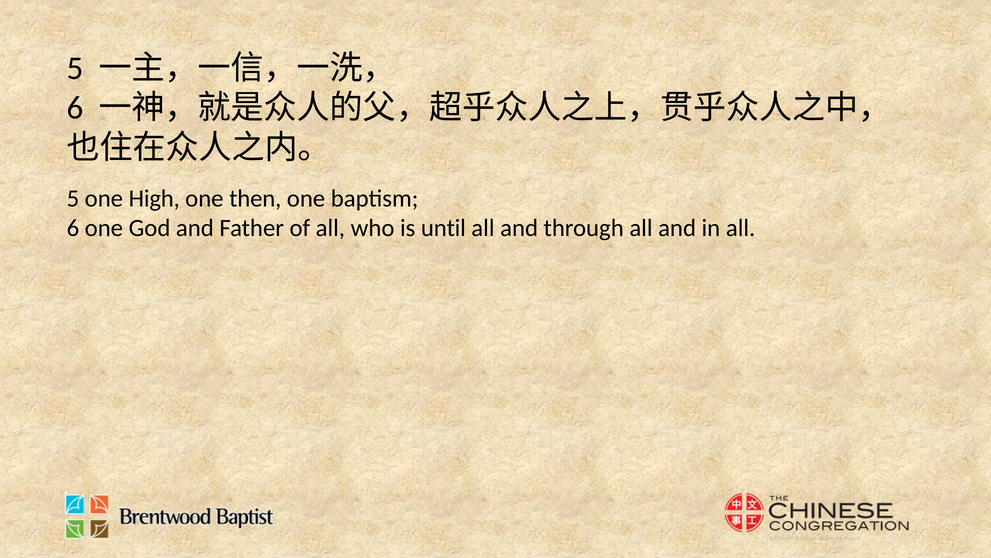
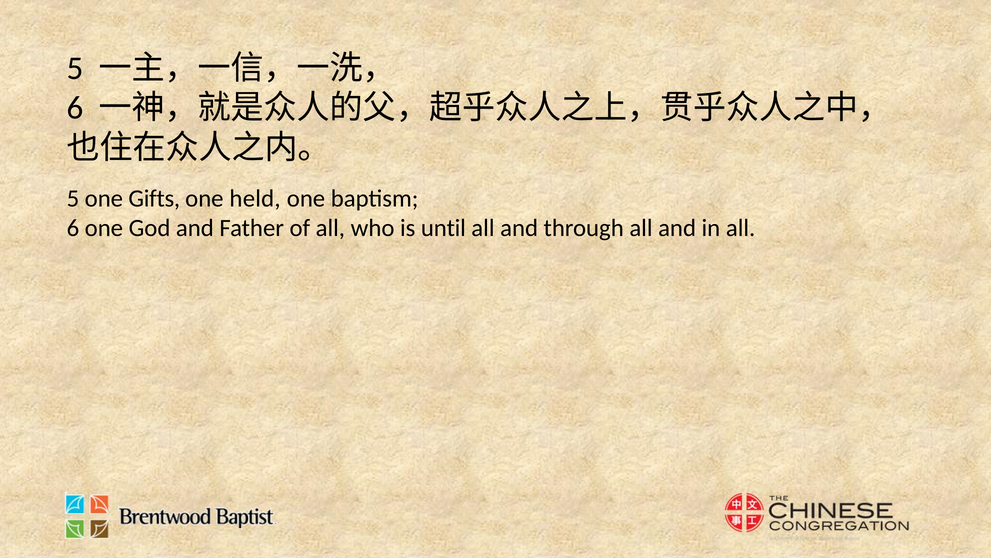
High: High -> Gifts (154, 198)
then: then -> held (255, 198)
